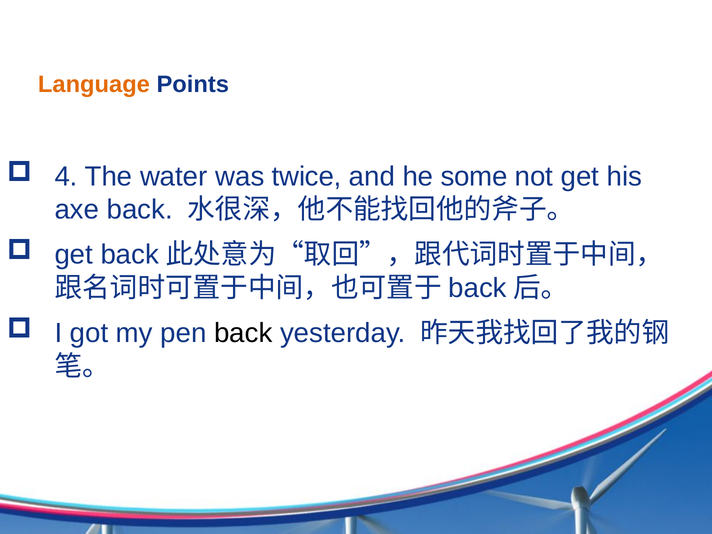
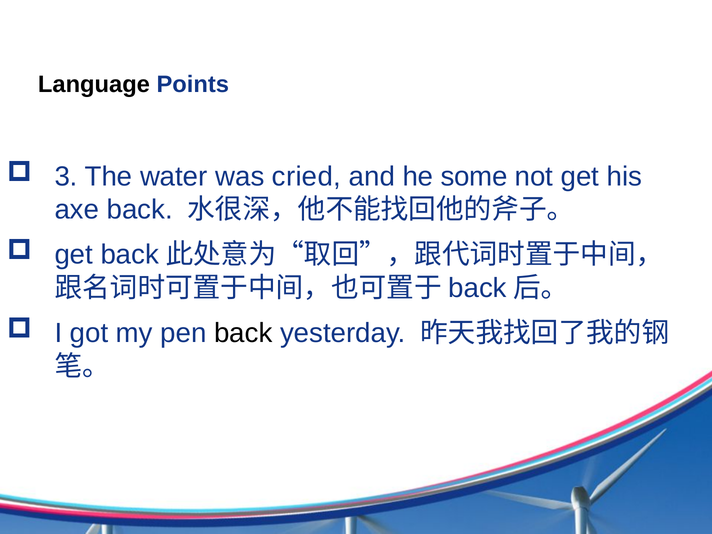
Language colour: orange -> black (94, 85)
4: 4 -> 3 (66, 176)
twice: twice -> cried (306, 176)
